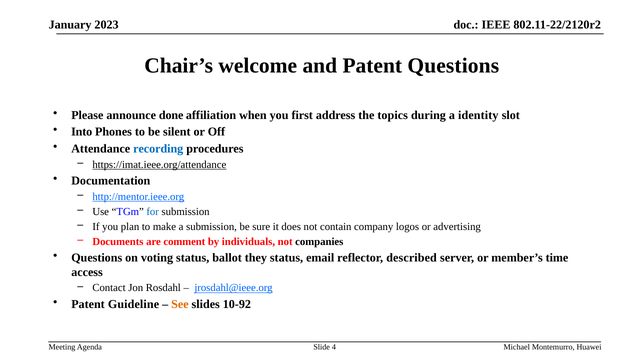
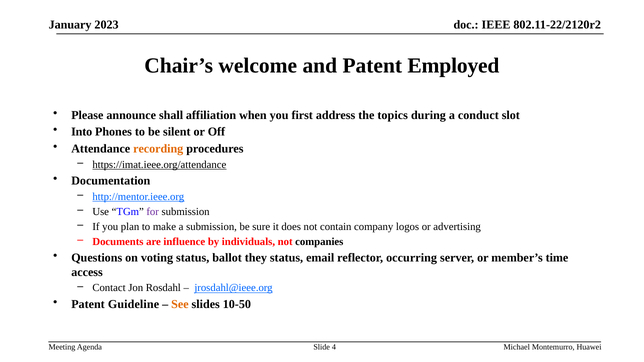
Patent Questions: Questions -> Employed (453, 66)
done: done -> shall (171, 115)
identity: identity -> conduct (478, 115)
recording colour: blue -> orange (158, 149)
for colour: blue -> purple (153, 212)
comment: comment -> influence (184, 242)
described: described -> occurring (412, 258)
10-92: 10-92 -> 10-50 (237, 304)
